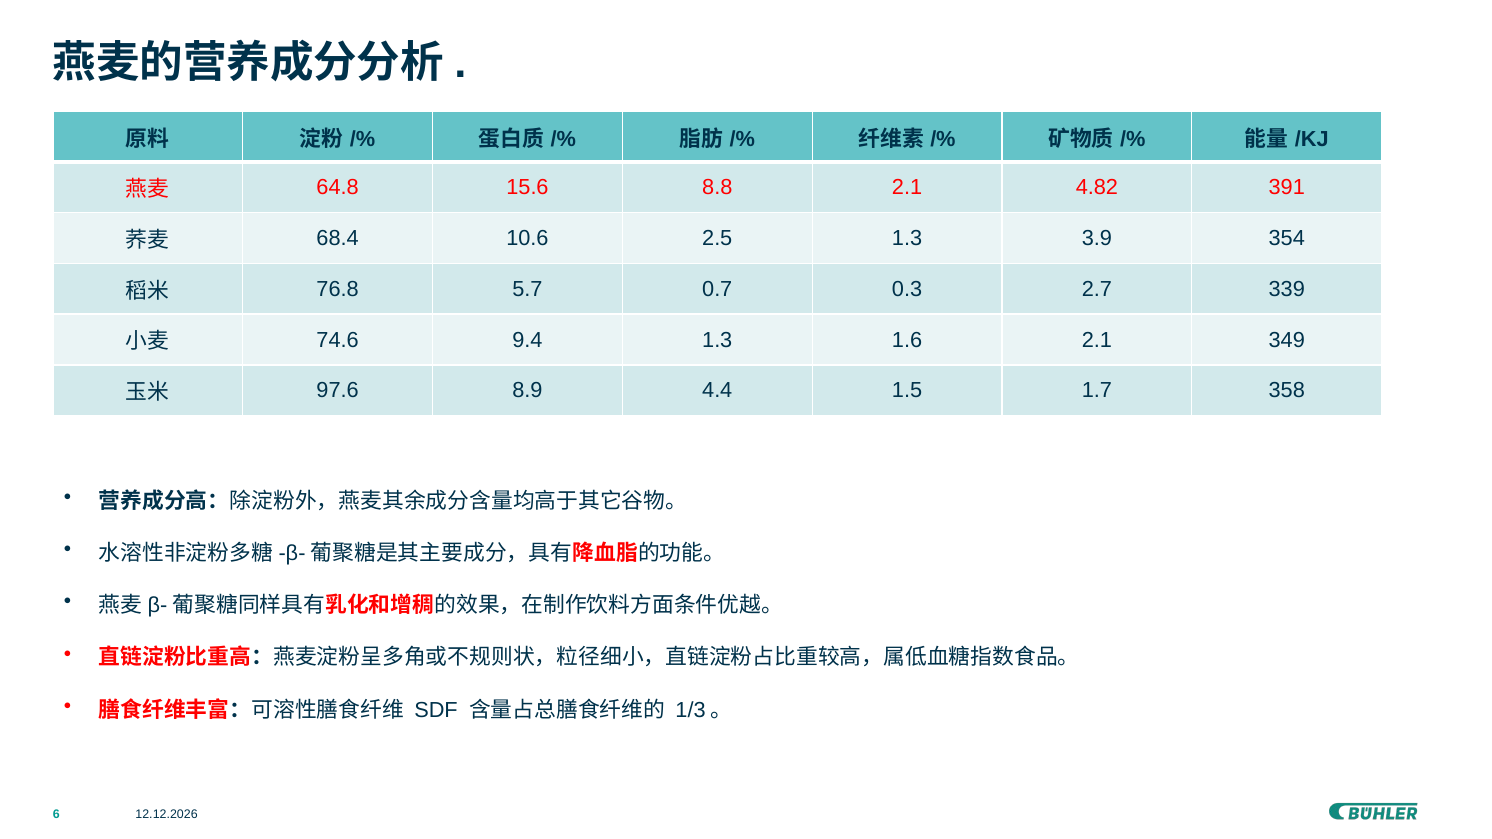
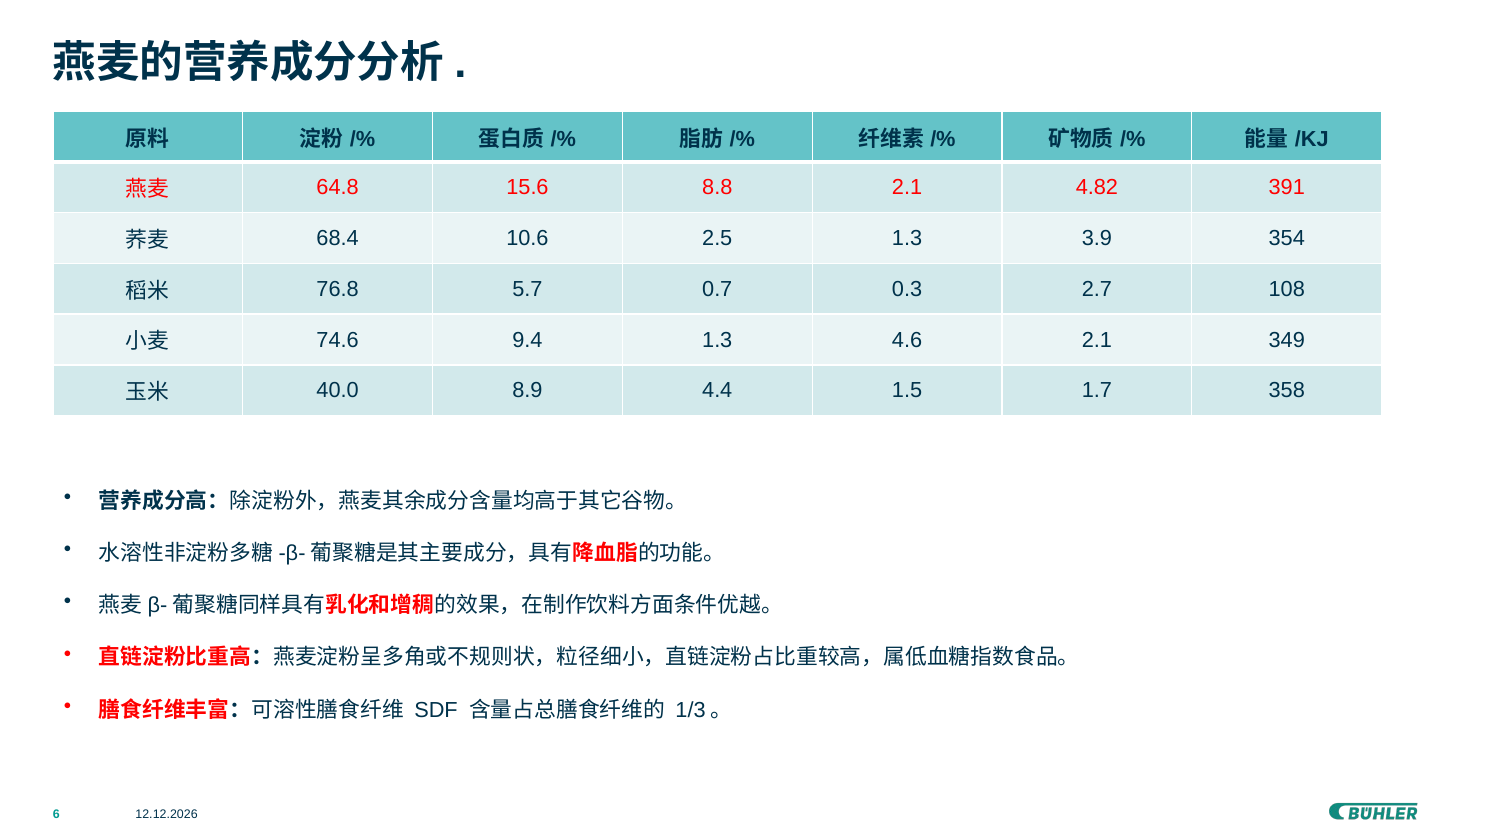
339: 339 -> 108 (1287, 289)
1.6: 1.6 -> 4.6 (907, 340)
97.6: 97.6 -> 40.0 (338, 391)
